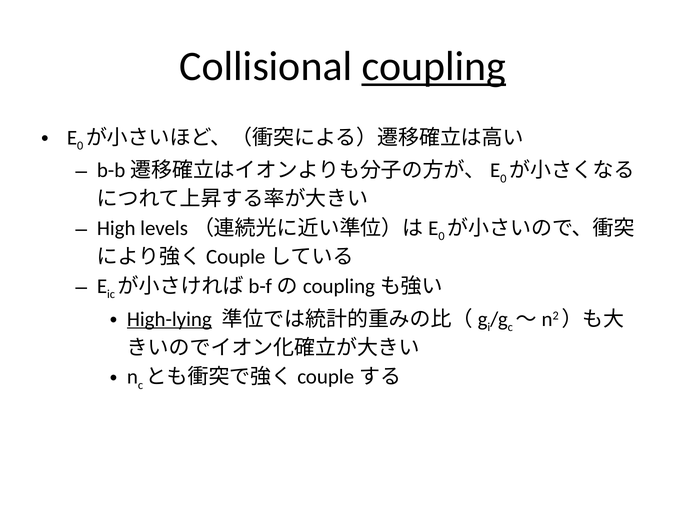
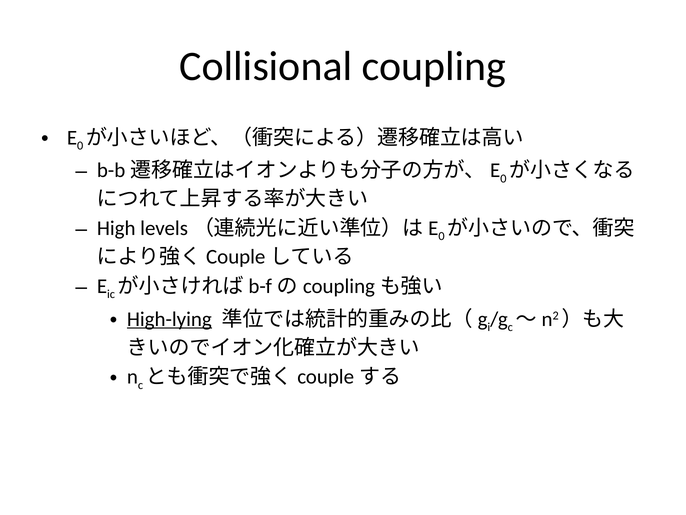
coupling underline: present -> none (434, 66)
